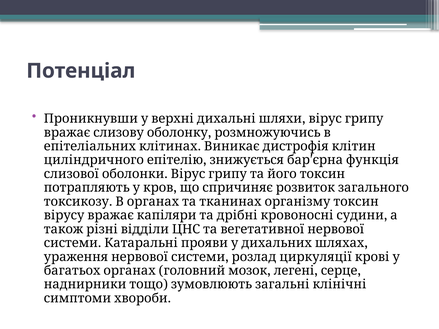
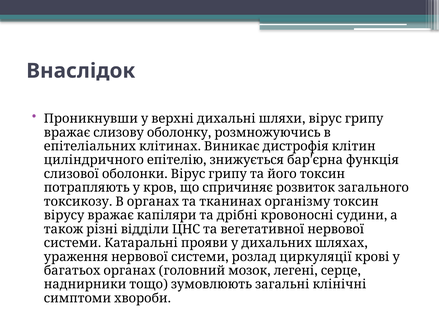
Потенціал: Потенціал -> Внаслідок (81, 71)
